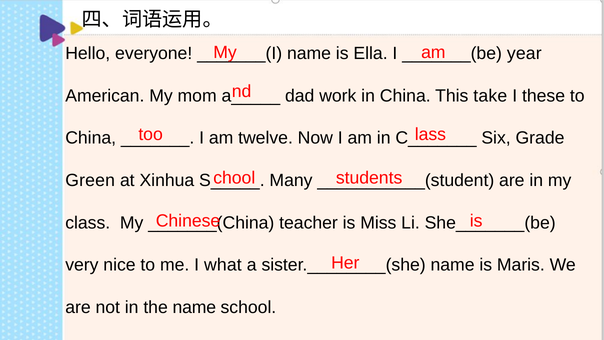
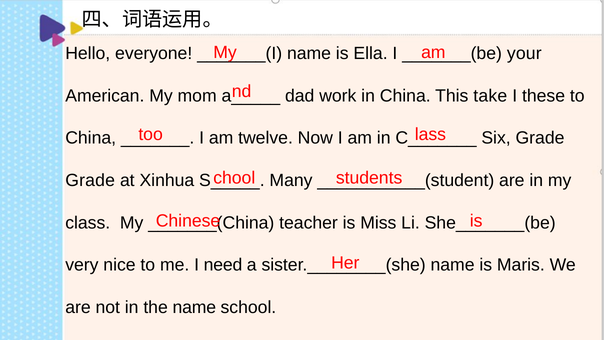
year: year -> your (524, 53)
Green: Green -> Grade (90, 180)
what: what -> need (223, 265)
